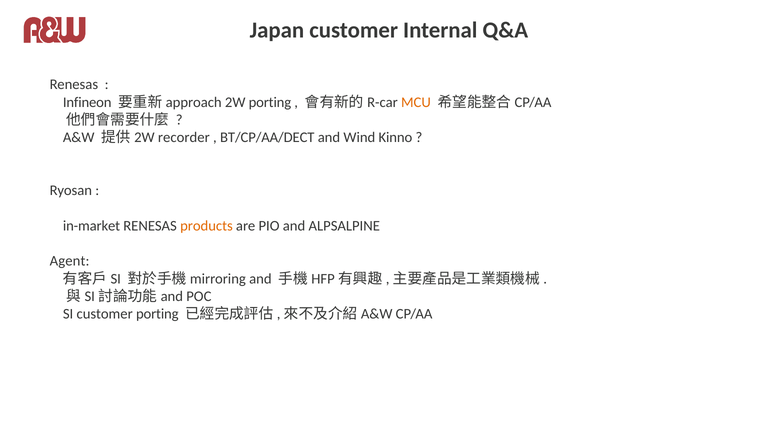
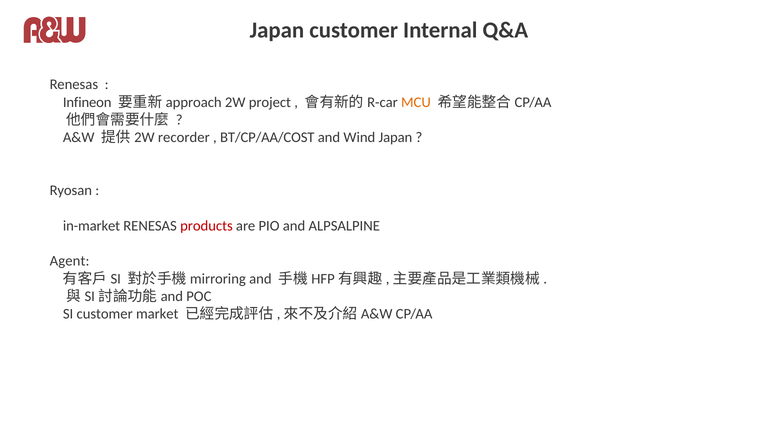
2W porting: porting -> project (270, 102)
BT/CP/AA/DECT: BT/CP/AA/DECT -> BT/CP/AA/COST (267, 137)
Wind Kinno: Kinno -> Japan (395, 137)
products colour: orange -> red (206, 225)
customer porting: porting -> market (157, 314)
